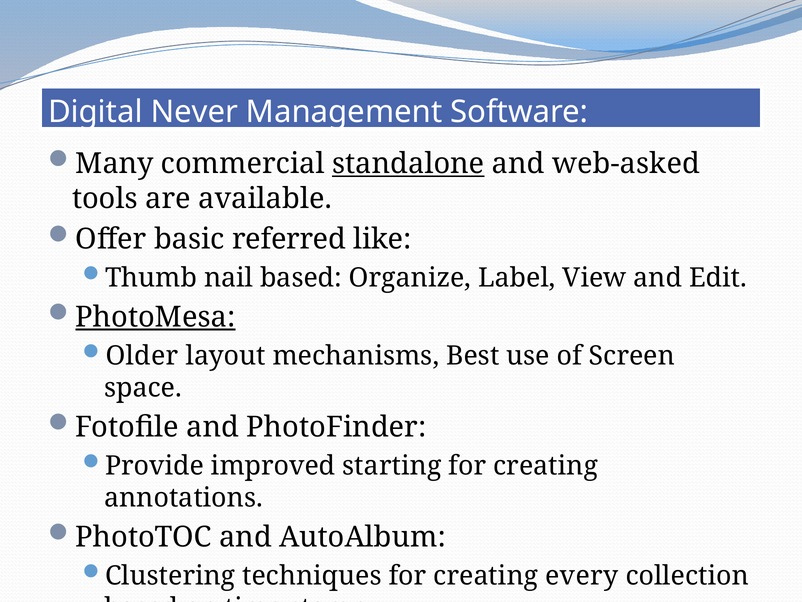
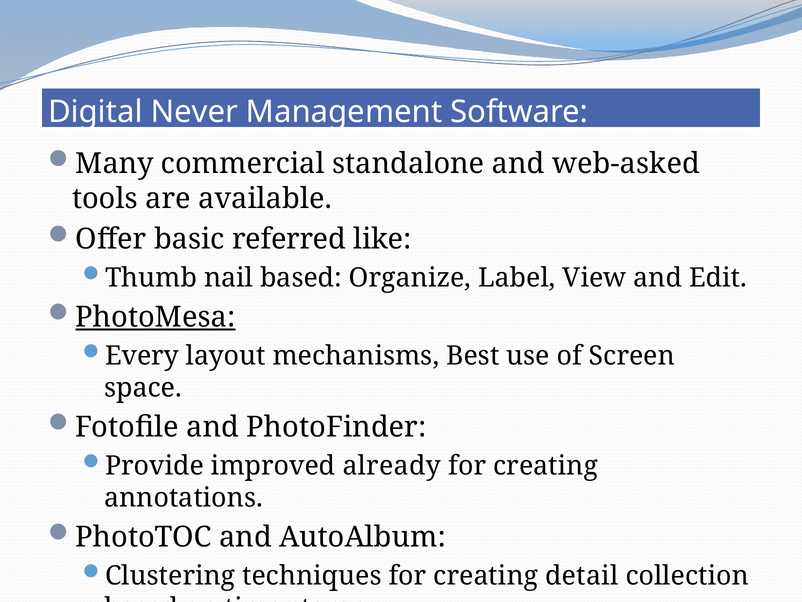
standalone underline: present -> none (408, 164)
Older: Older -> Every (142, 355)
starting: starting -> already (392, 465)
every: every -> detail (582, 575)
